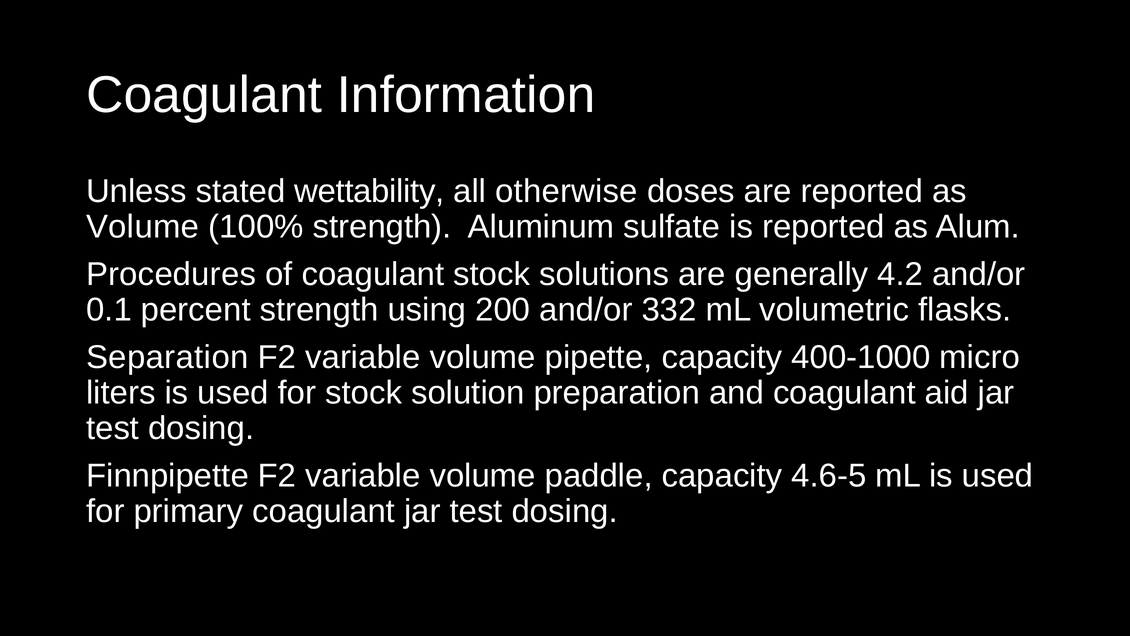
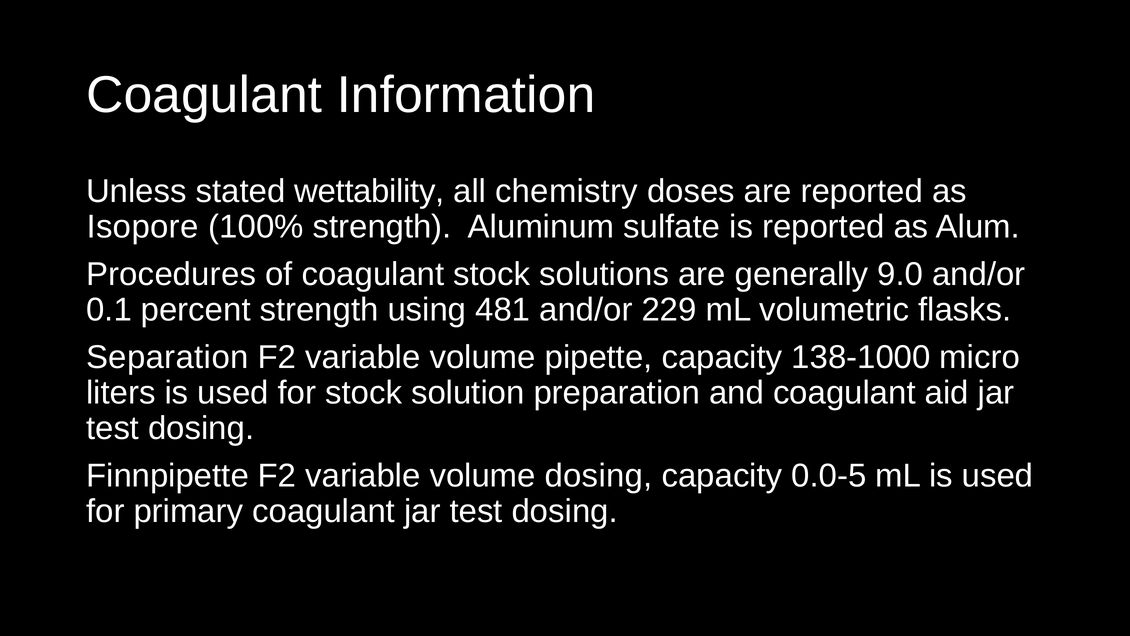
otherwise: otherwise -> chemistry (567, 191)
Volume: Volume -> Isopore (143, 227)
4.2: 4.2 -> 9.0 (900, 274)
200: 200 -> 481 (503, 310)
332: 332 -> 229 (669, 310)
400-1000: 400-1000 -> 138-1000 (861, 357)
volume paddle: paddle -> dosing (599, 476)
4.6-5: 4.6-5 -> 0.0-5 (829, 476)
